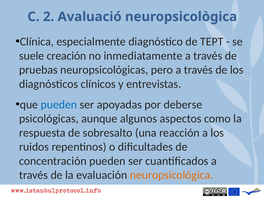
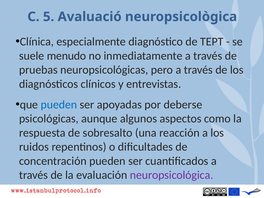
2: 2 -> 5 (49, 17)
creación: creación -> menudo (66, 56)
neuropsicológica colour: orange -> purple (172, 175)
